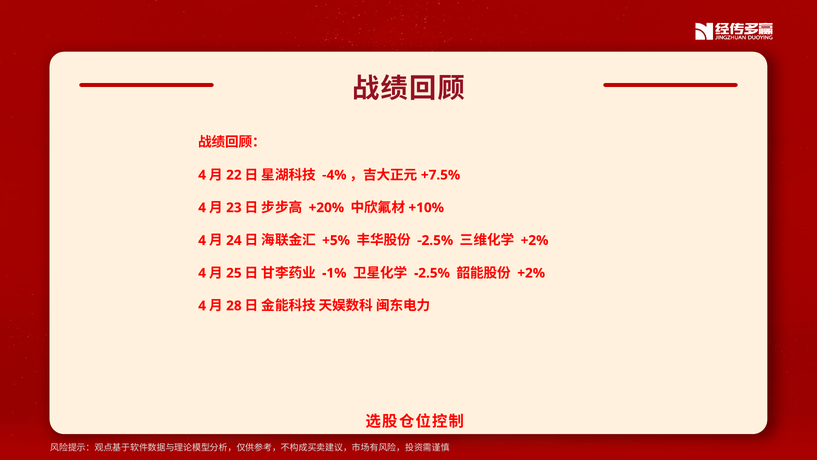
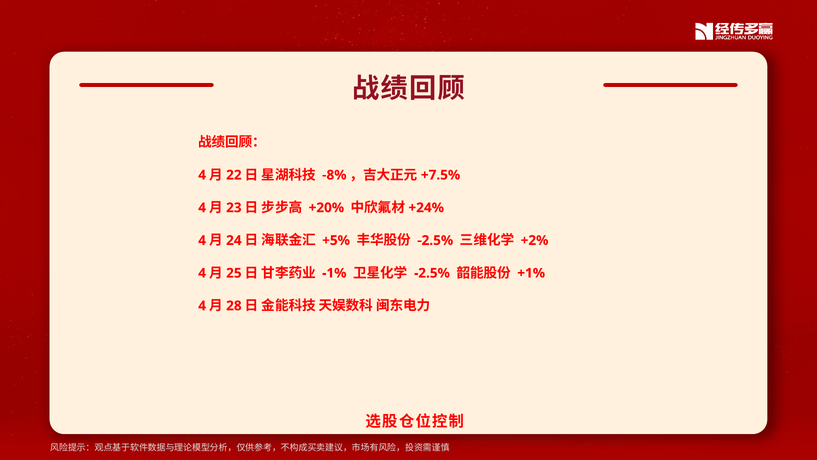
-4%: -4% -> -8% (334, 175)
+10%: +10% -> +24% (426, 208)
+2%: +2% -> +1% (531, 273)
